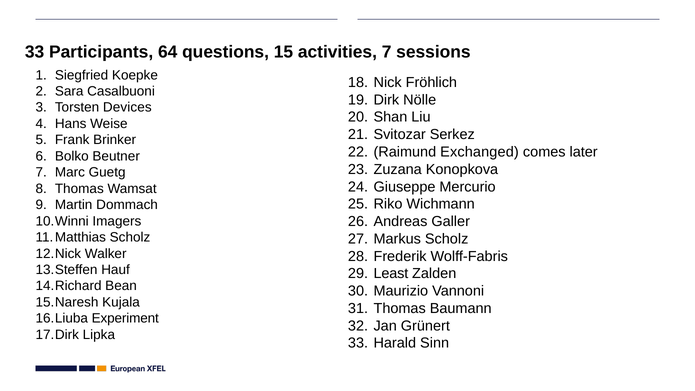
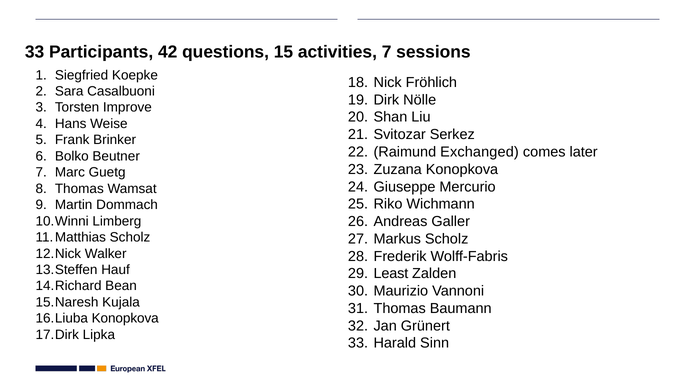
64: 64 -> 42 (168, 52)
Devices: Devices -> Improve (127, 108)
Imagers: Imagers -> Limberg (117, 221)
Experiment: Experiment -> Konopkova (125, 318)
